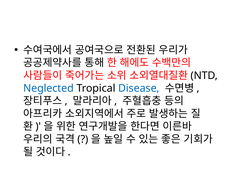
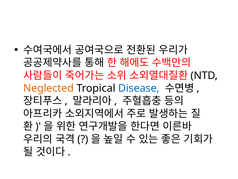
Neglected colour: blue -> orange (48, 88)
